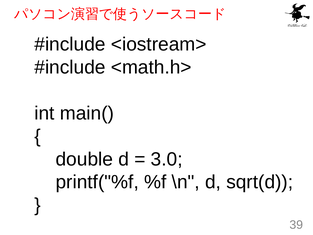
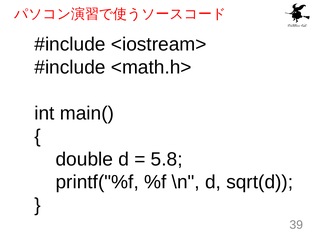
3.0: 3.0 -> 5.8 (167, 159)
